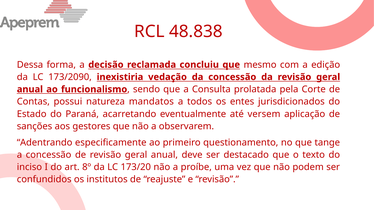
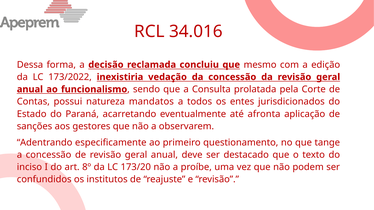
48.838: 48.838 -> 34.016 (196, 31)
173/2090: 173/2090 -> 173/2022 (70, 77)
versem: versem -> afronta (264, 114)
